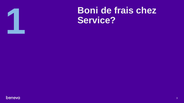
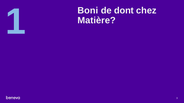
frais: frais -> dont (124, 11)
Service: Service -> Matière (97, 20)
